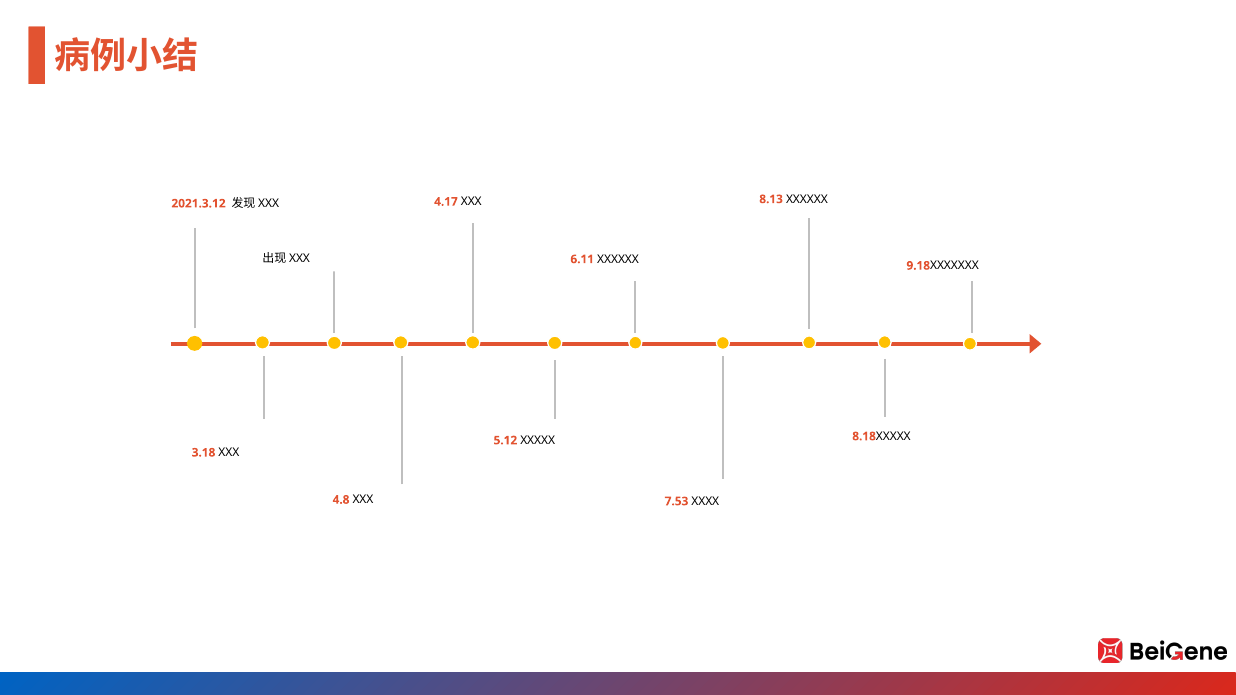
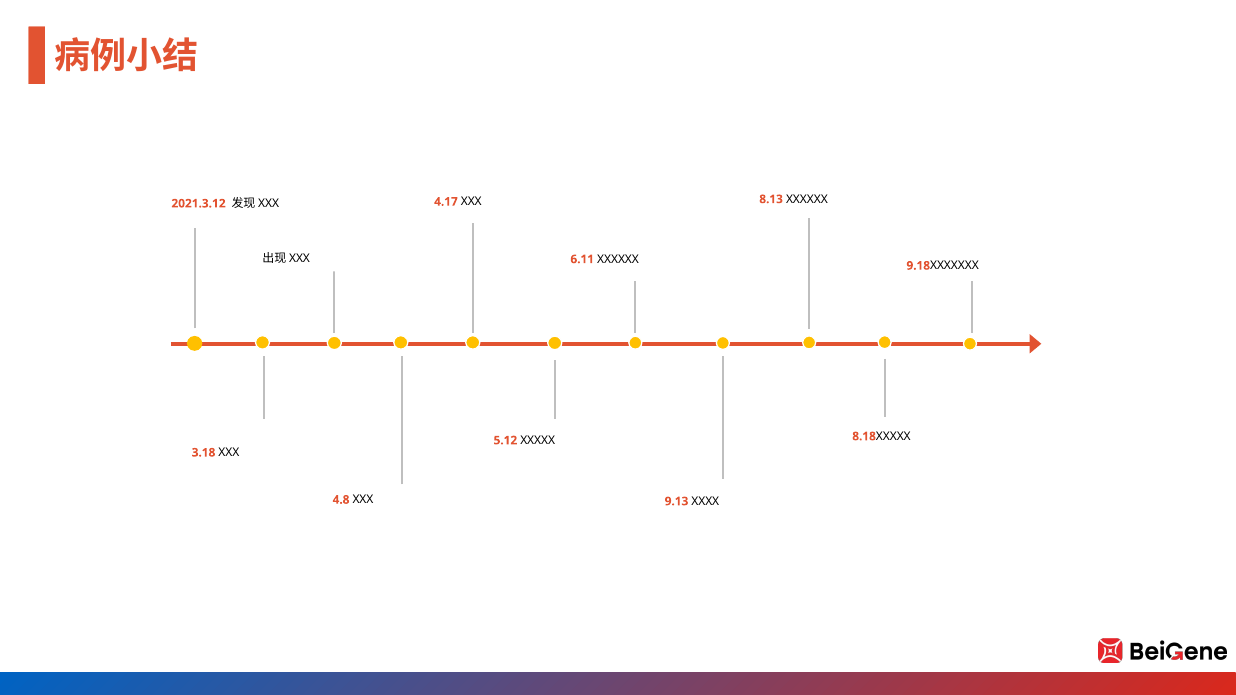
7.53: 7.53 -> 9.13 (677, 501)
